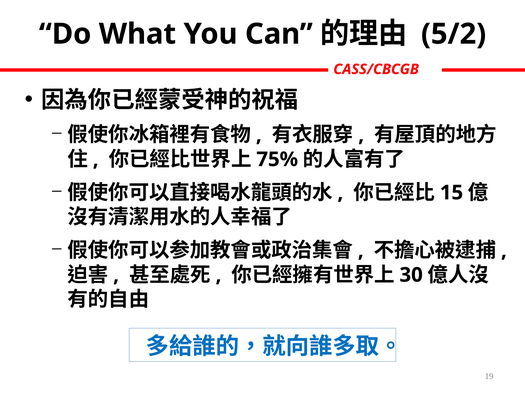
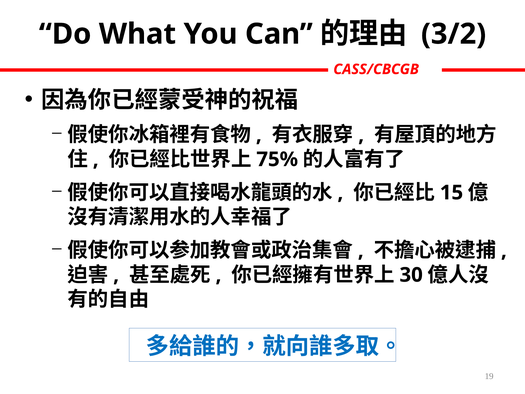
5/2: 5/2 -> 3/2 (454, 34)
